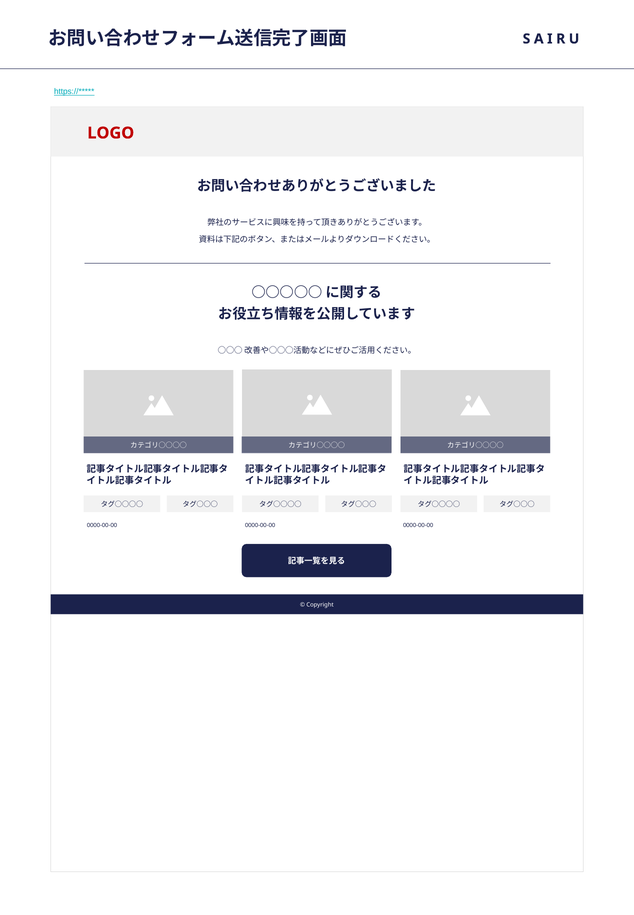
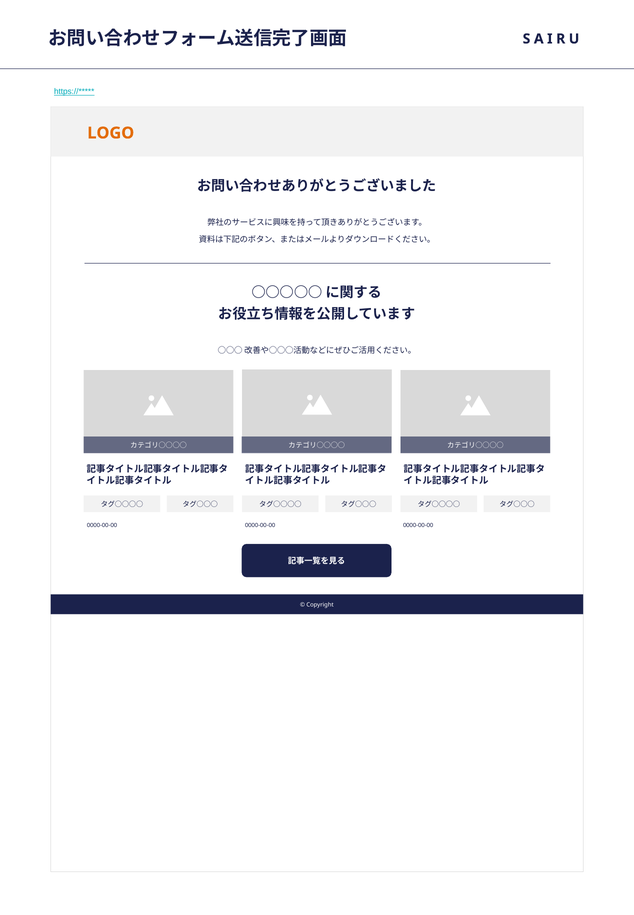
LOGO colour: red -> orange (111, 133)
